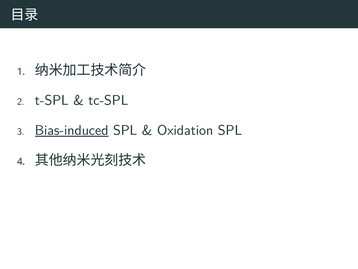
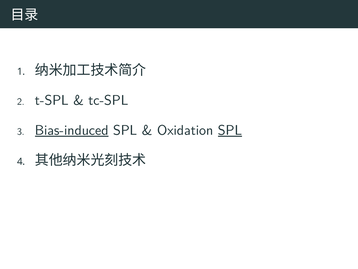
SPL underline: none -> present (230, 130)
